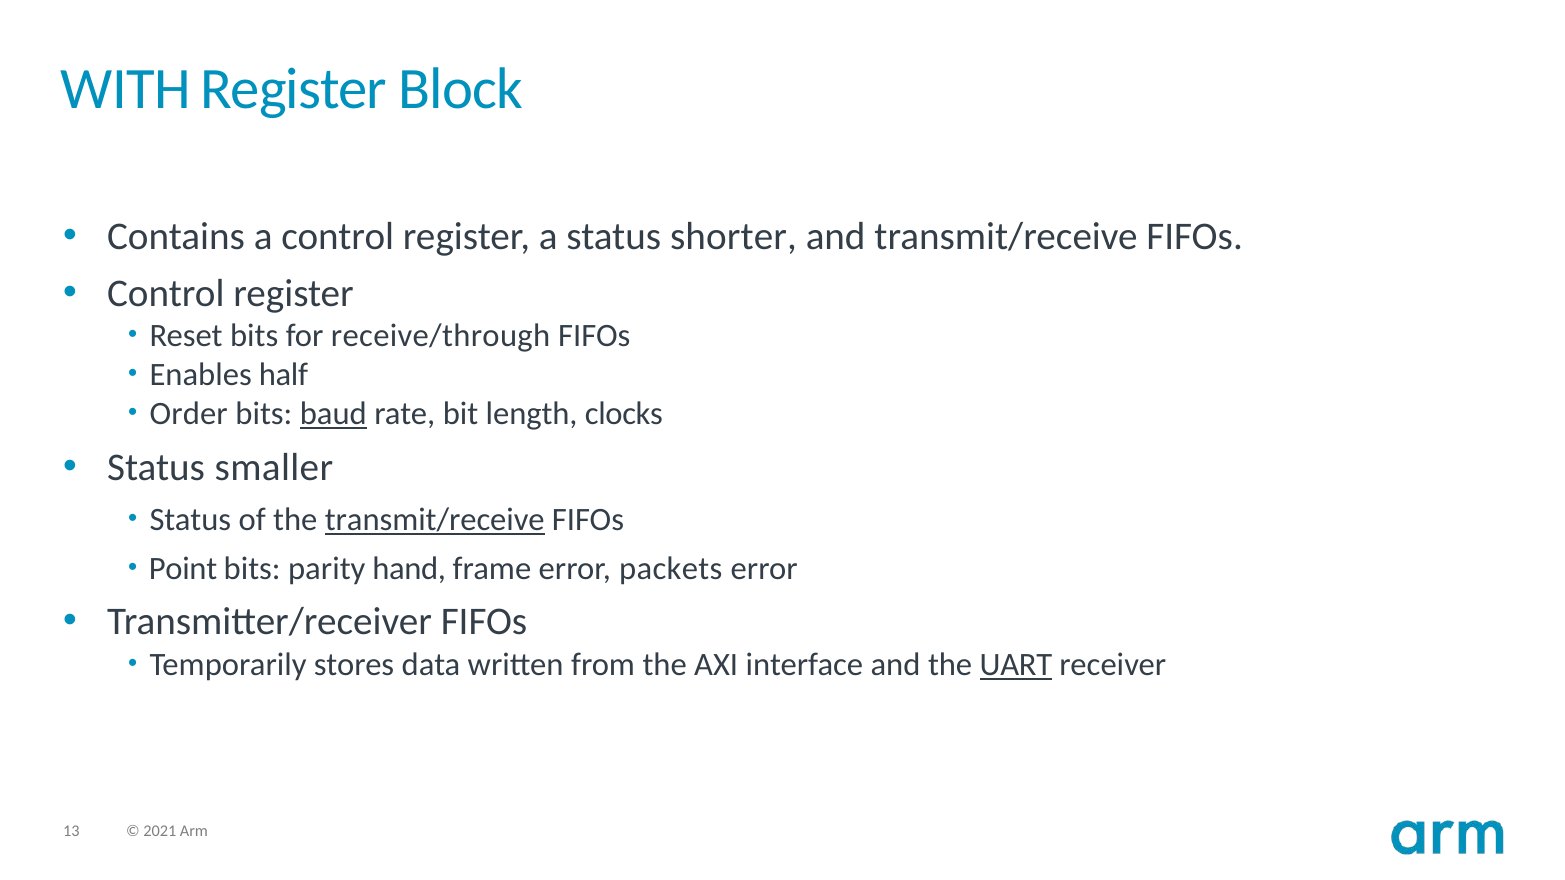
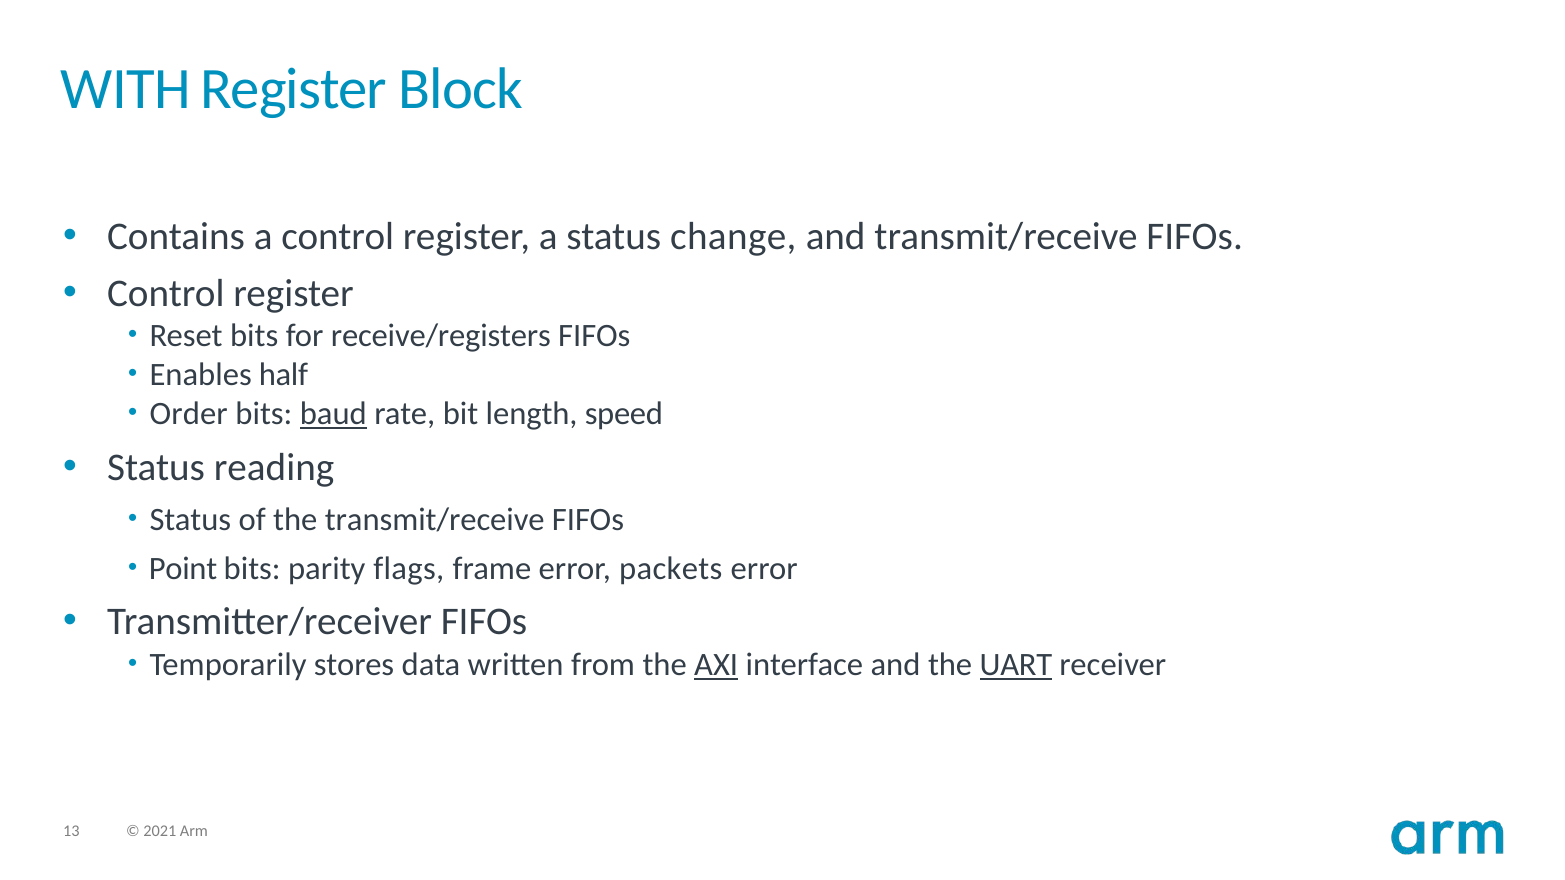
shorter: shorter -> change (733, 237)
receive/through: receive/through -> receive/registers (441, 336)
clocks: clocks -> speed (624, 414)
smaller: smaller -> reading (274, 468)
transmit/receive underline: present -> none (435, 520)
hand: hand -> flags (409, 569)
AXI underline: none -> present (716, 665)
